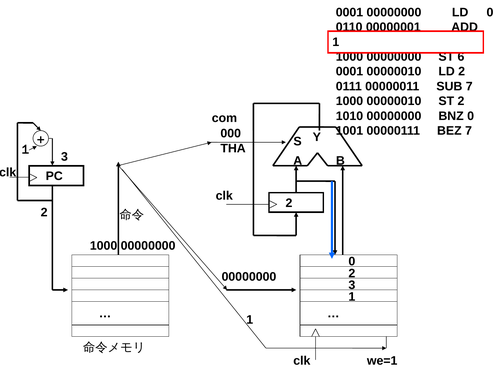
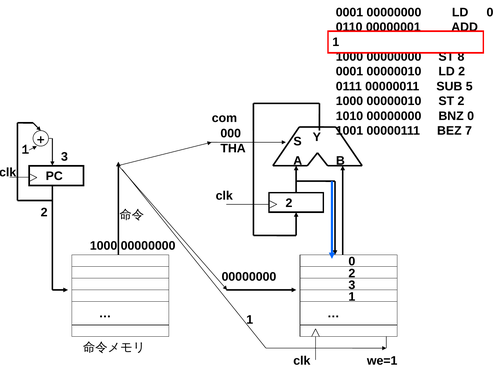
6: 6 -> 8 (461, 57)
SUB 7: 7 -> 5 (469, 86)
